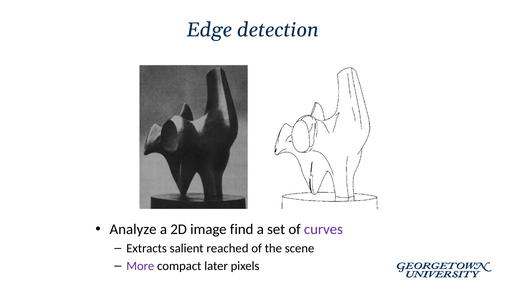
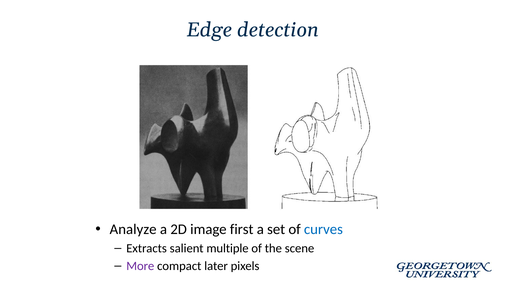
find: find -> first (242, 230)
curves colour: purple -> blue (323, 230)
reached: reached -> multiple (228, 249)
